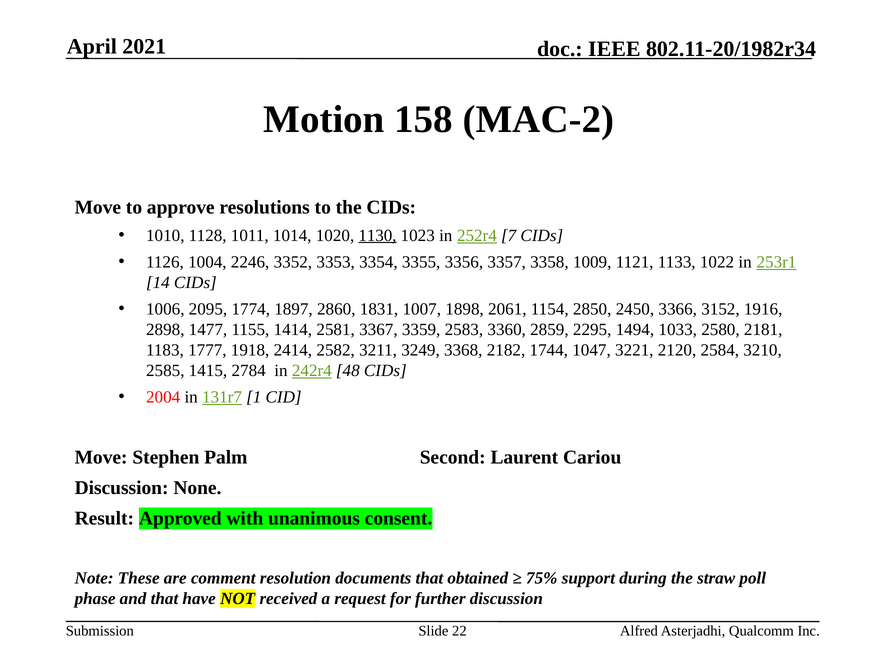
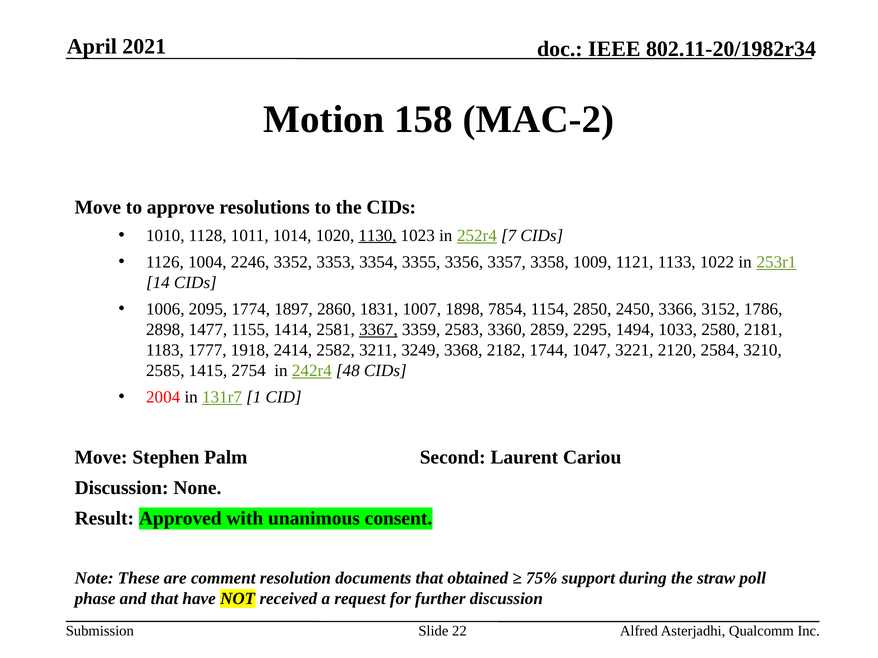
2061: 2061 -> 7854 (507, 309)
1916: 1916 -> 1786 (763, 309)
3367 underline: none -> present (378, 330)
2784: 2784 -> 2754 (249, 371)
